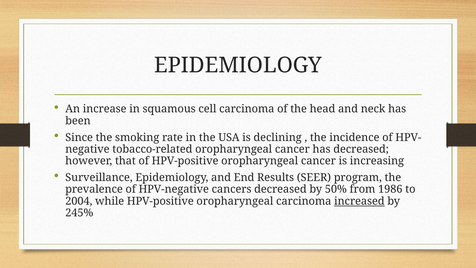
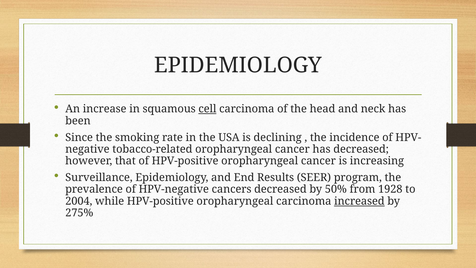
cell underline: none -> present (207, 109)
1986: 1986 -> 1928 (390, 189)
245%: 245% -> 275% (79, 213)
